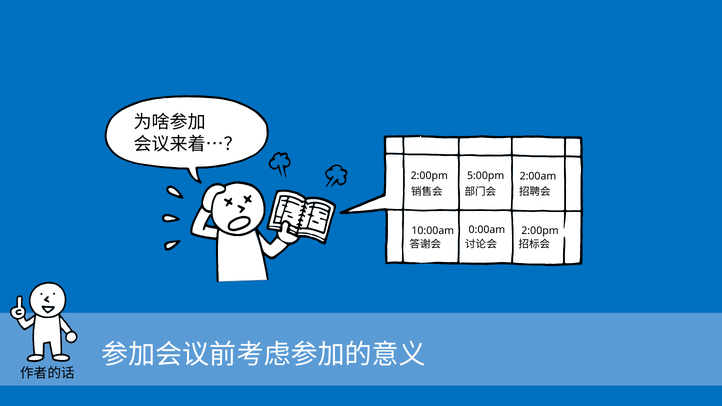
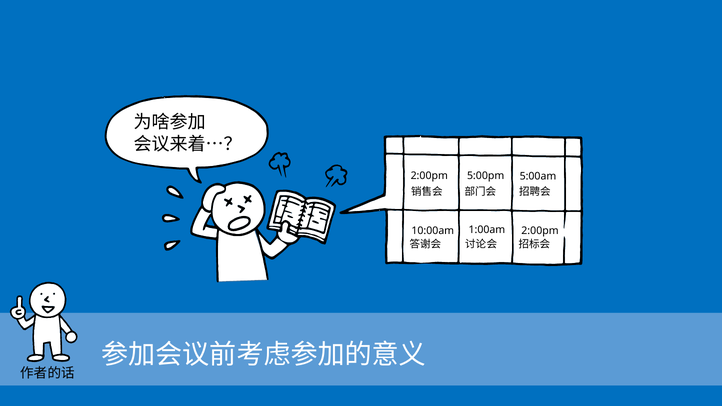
2:00am: 2:00am -> 5:00am (538, 177)
0:00am: 0:00am -> 1:00am (487, 230)
